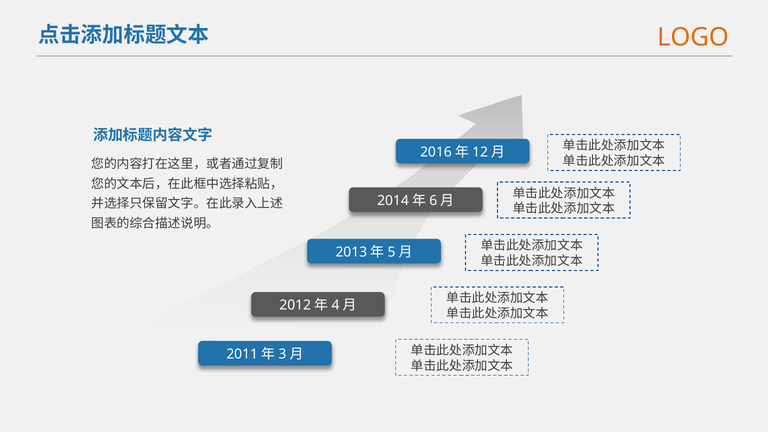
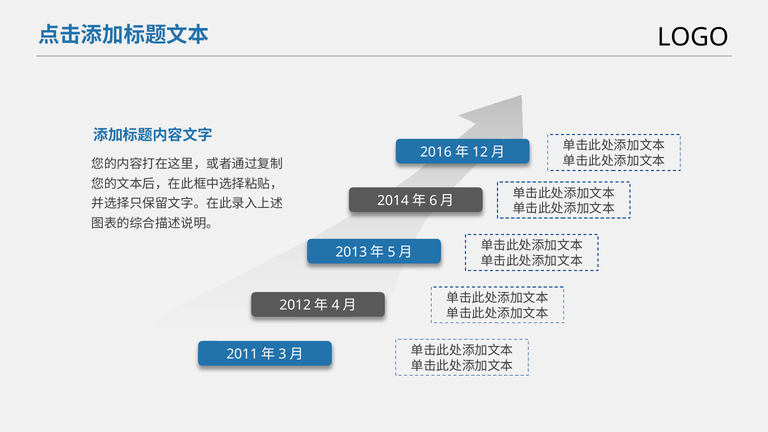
LOGO colour: orange -> black (693, 37)
